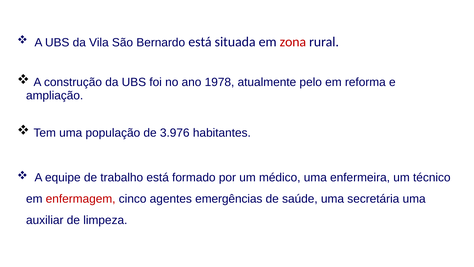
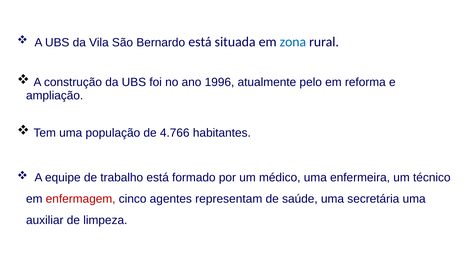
zona colour: red -> blue (293, 42)
1978: 1978 -> 1996 (219, 82)
3.976: 3.976 -> 4.766 (175, 133)
emergências: emergências -> representam (229, 199)
